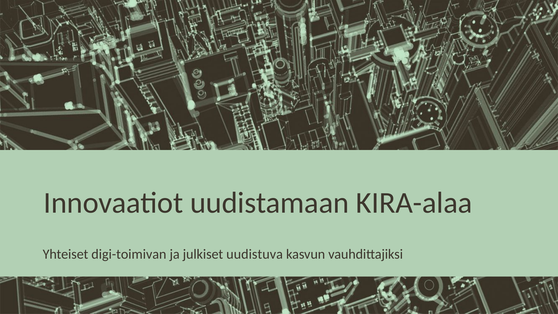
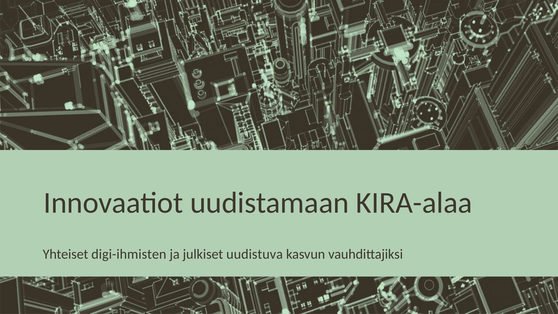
digi-toimivan: digi-toimivan -> digi-ihmisten (129, 254)
